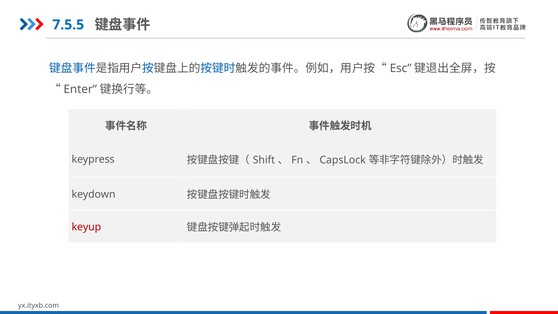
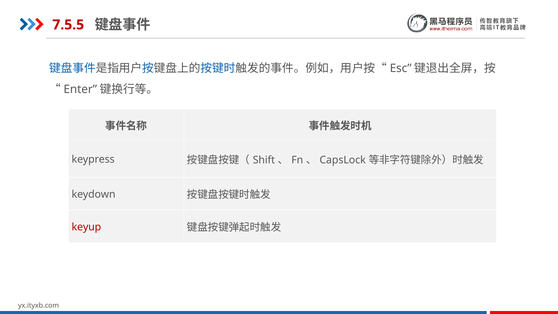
7.5.5 colour: blue -> red (68, 25)
